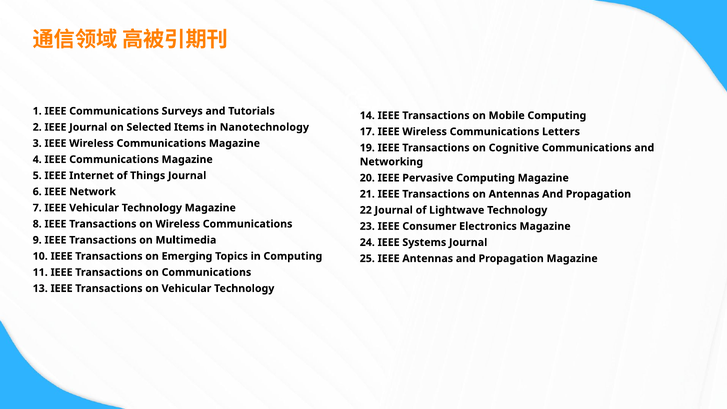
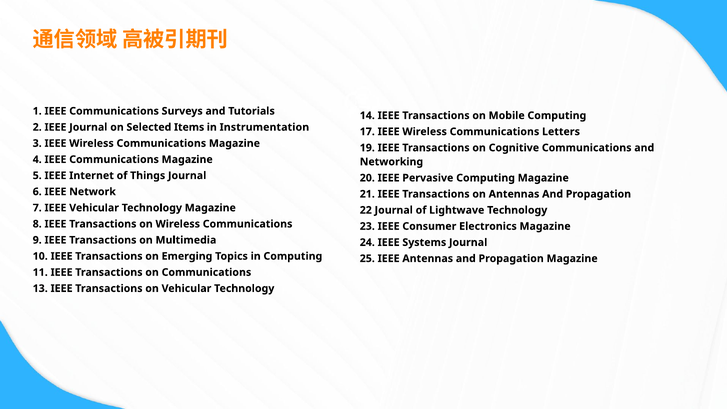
Nanotechnology: Nanotechnology -> Instrumentation (264, 127)
